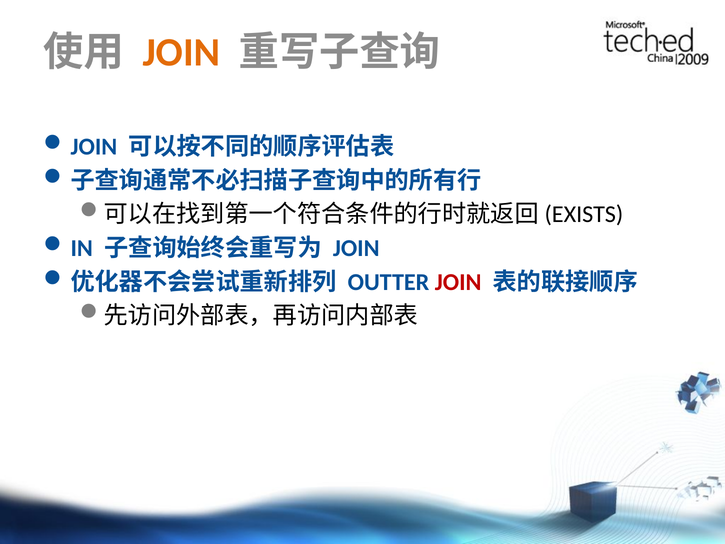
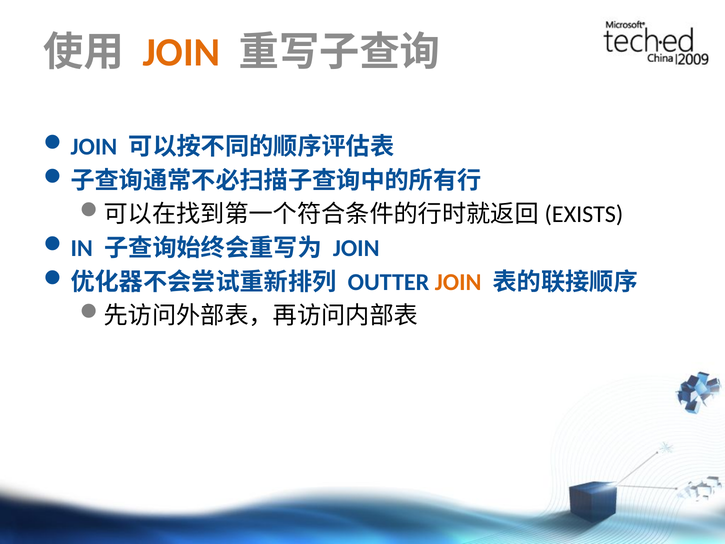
JOIN colour: red -> orange (458, 282)
